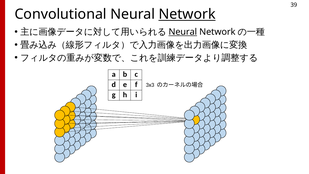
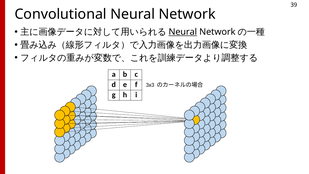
Network underline: present -> none (187, 14)
